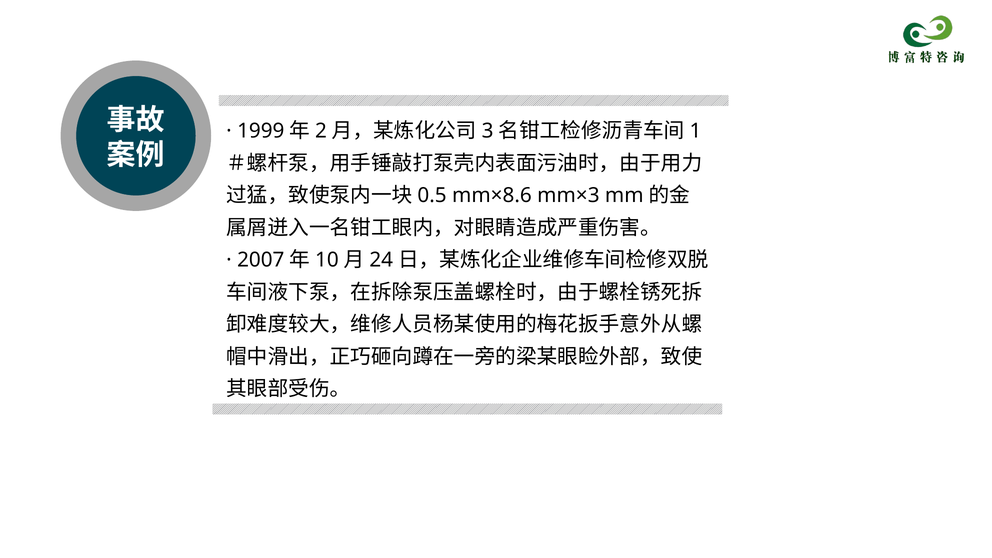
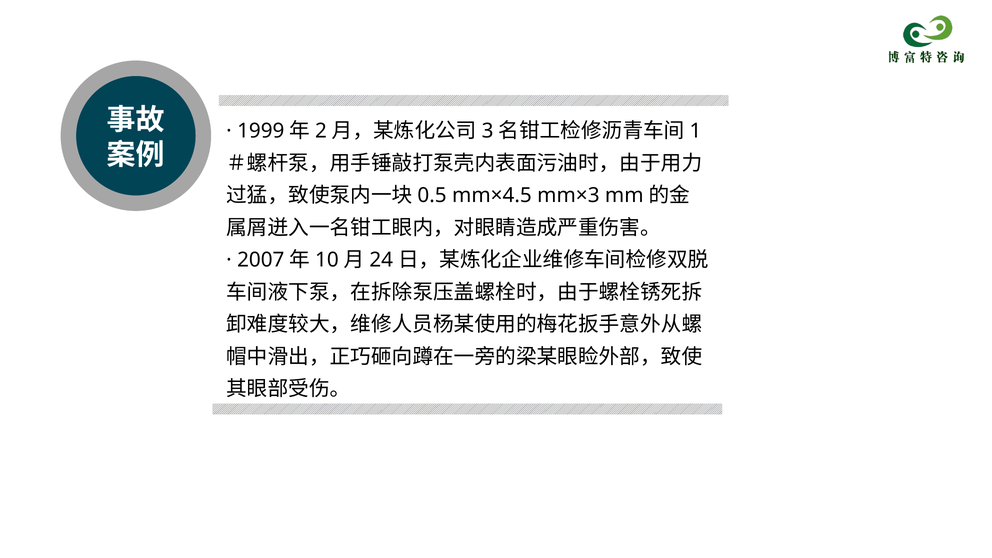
mm×8.6: mm×8.6 -> mm×4.5 (492, 195)
